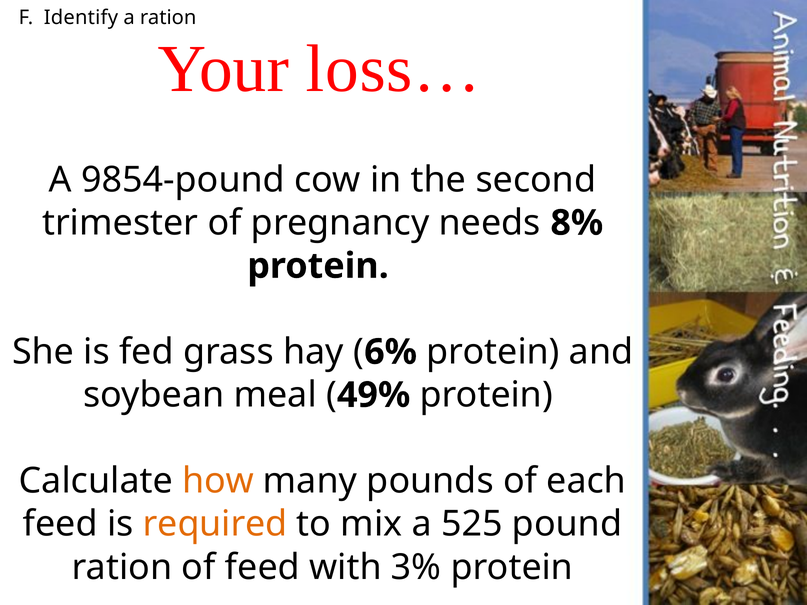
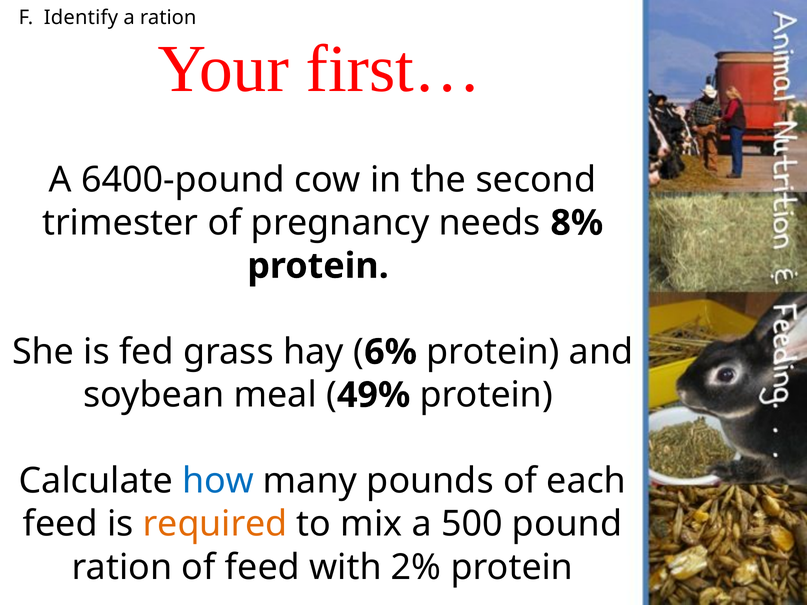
loss…: loss… -> first… (394, 69)
9854-pound: 9854-pound -> 6400-pound (183, 180)
how colour: orange -> blue (218, 481)
525: 525 -> 500 (472, 524)
3%: 3% -> 2% (416, 567)
